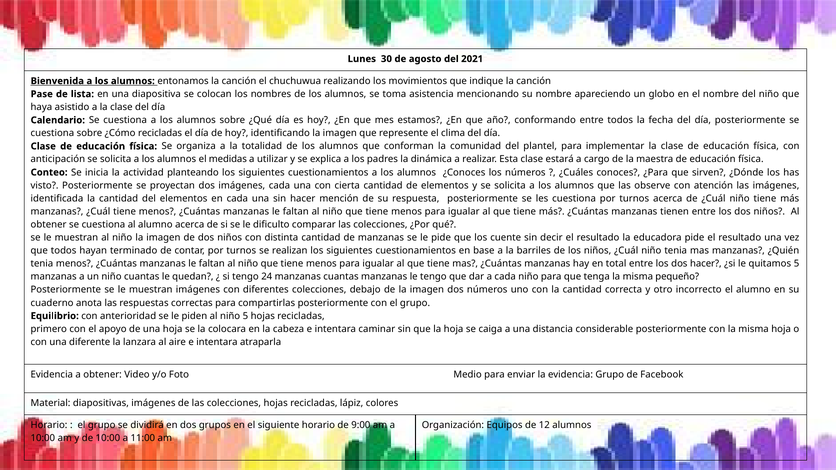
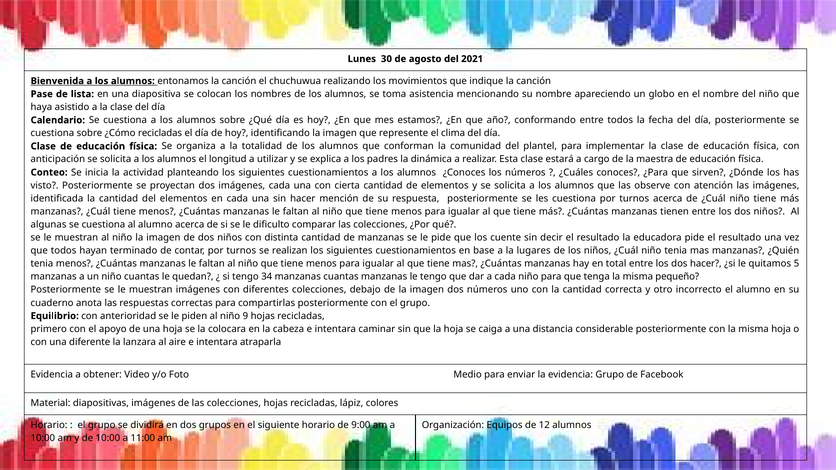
medidas: medidas -> longitud (228, 159)
obtener: obtener -> algunas (49, 225)
barriles: barriles -> lugares (534, 251)
24: 24 -> 34 (267, 277)
niño 5: 5 -> 9 (245, 316)
